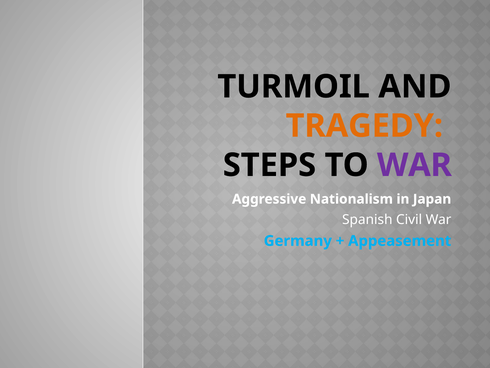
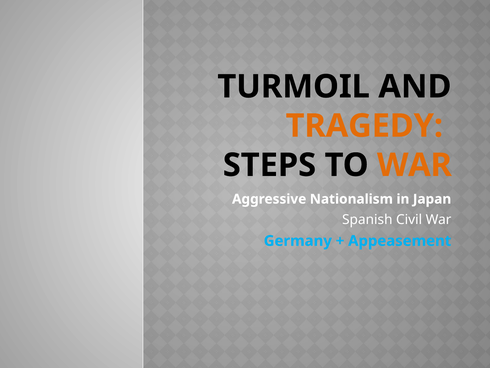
WAR colour: purple -> orange (414, 165)
